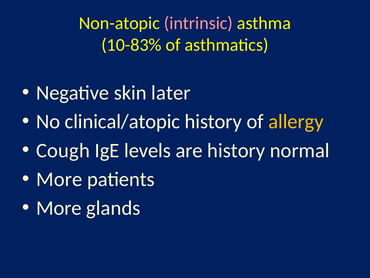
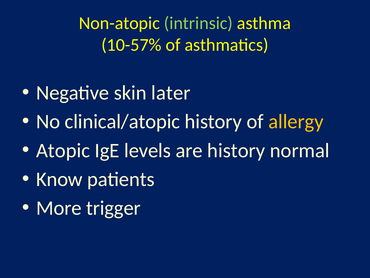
intrinsic colour: pink -> light green (198, 23)
10-83%: 10-83% -> 10-57% (131, 45)
Cough: Cough -> Atopic (63, 150)
More: More -> Know (59, 179)
glands: glands -> trigger (113, 208)
